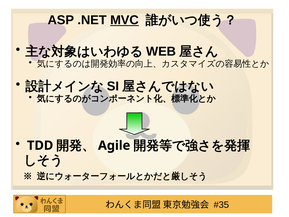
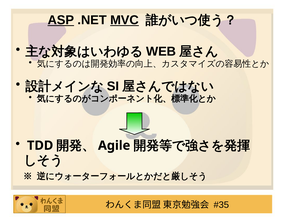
ASP underline: none -> present (61, 20)
